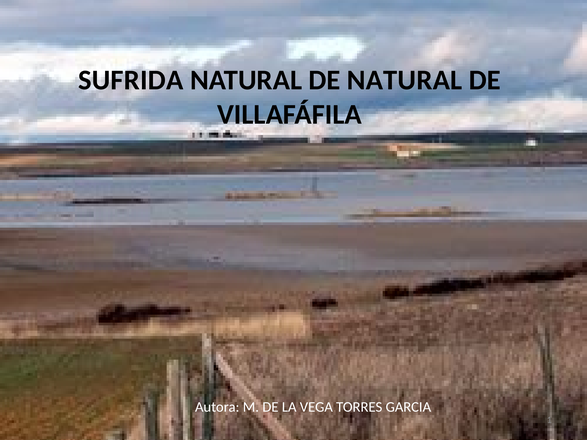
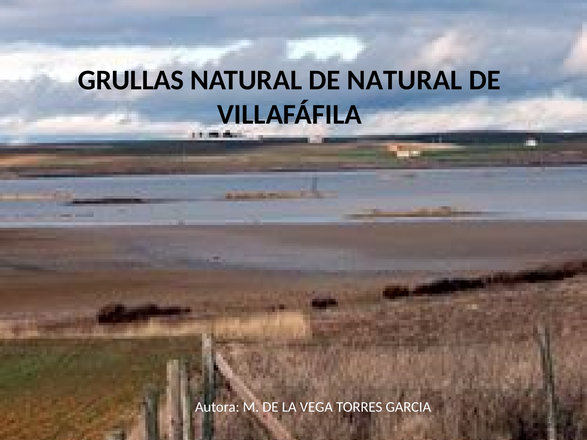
SUFRIDA: SUFRIDA -> GRULLAS (131, 80)
